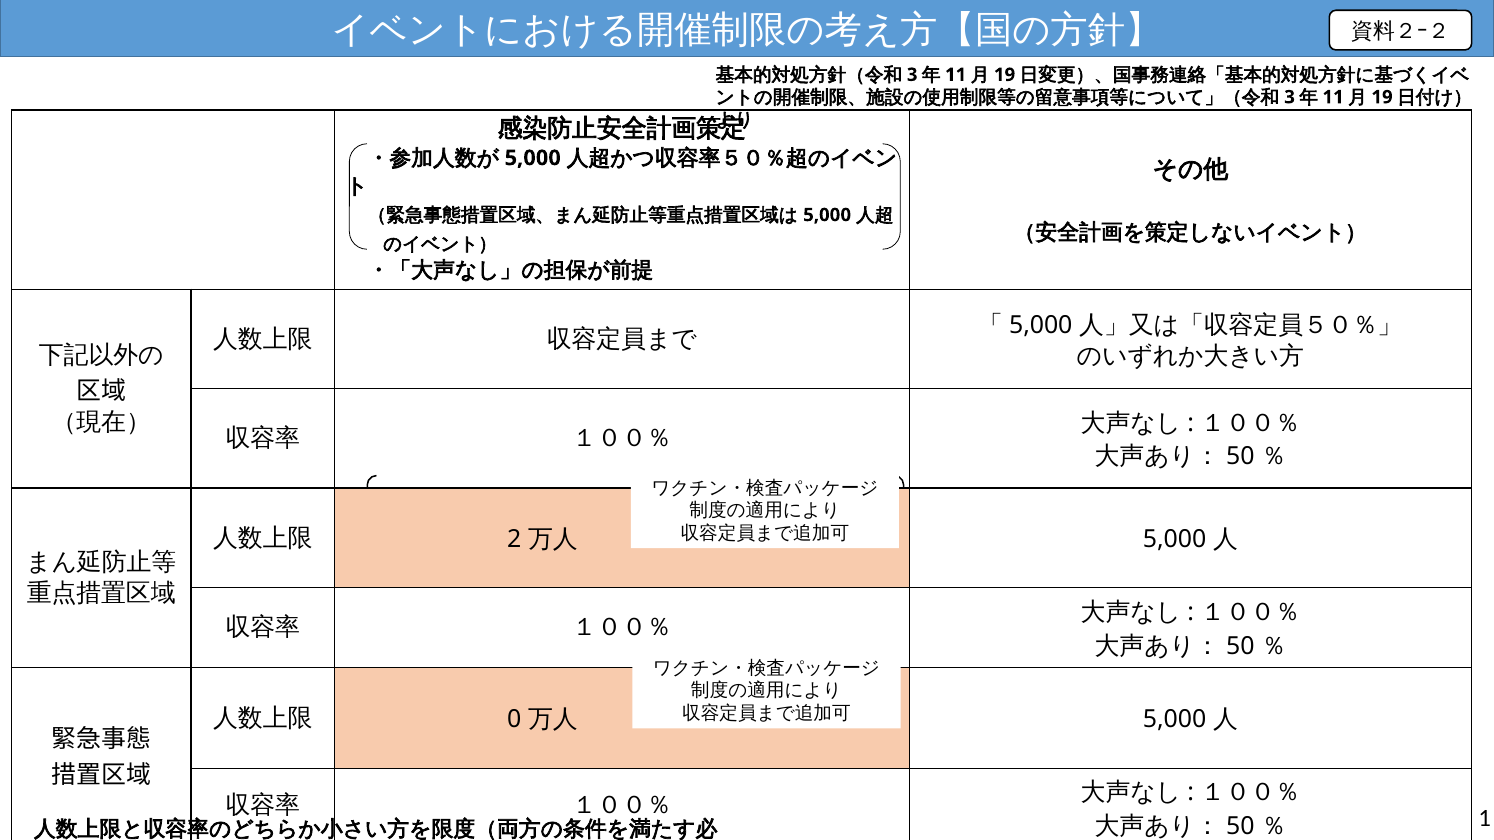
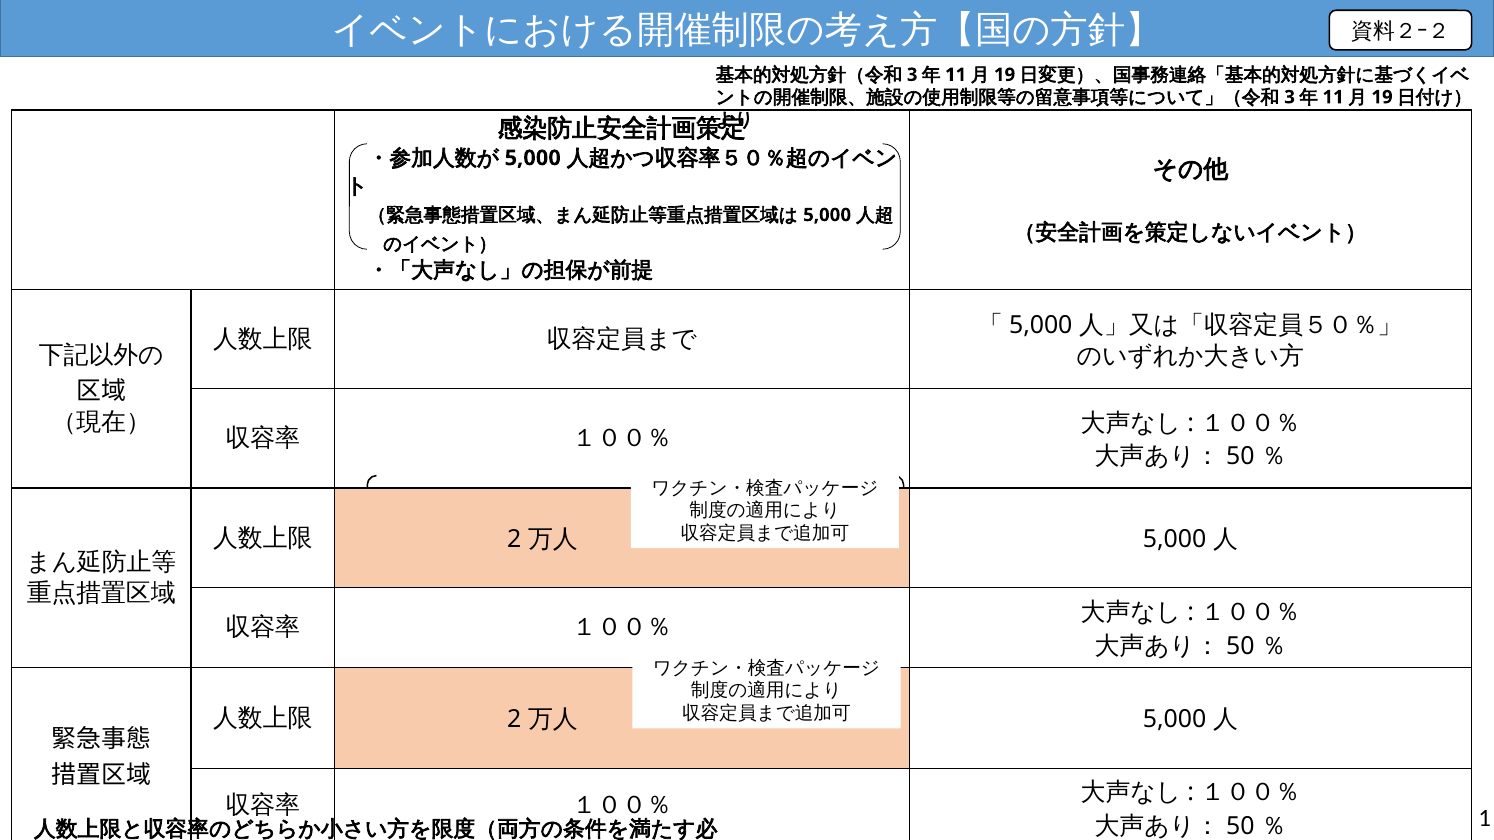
0: 0 -> 2 (514, 720)
